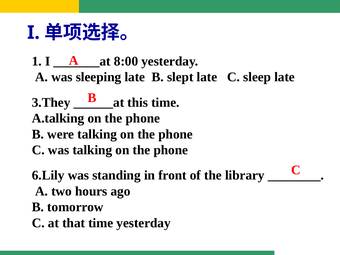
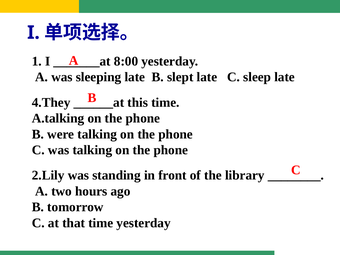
3.They: 3.They -> 4.They (51, 102)
6.Lily: 6.Lily -> 2.Lily (48, 175)
